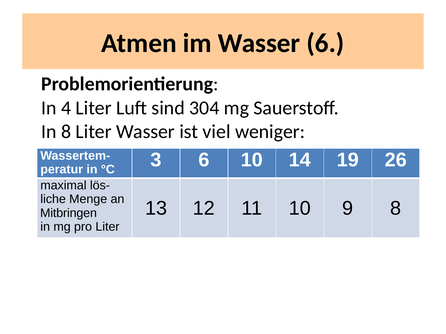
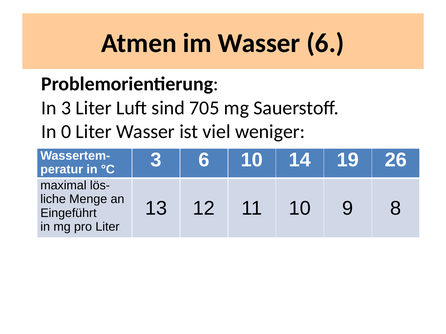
In 4: 4 -> 3 (66, 108)
304: 304 -> 705 (204, 108)
In 8: 8 -> 0 (66, 132)
Mitbringen: Mitbringen -> Eingeführt (68, 213)
